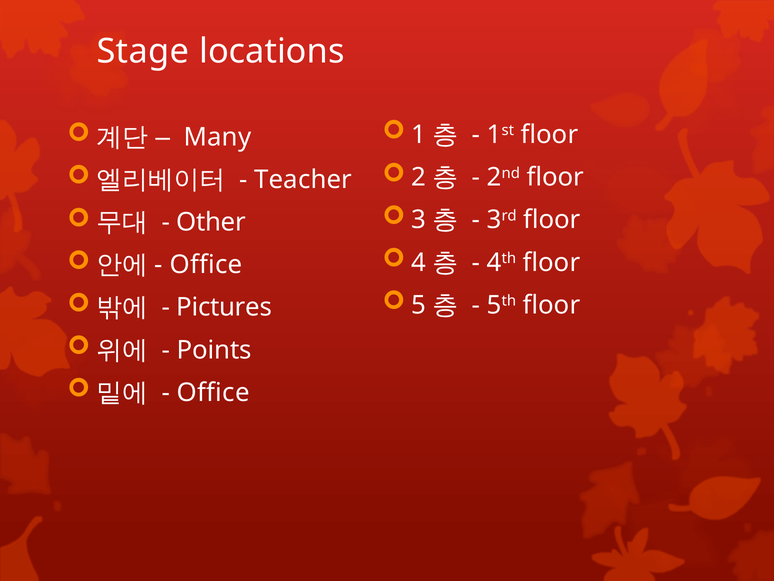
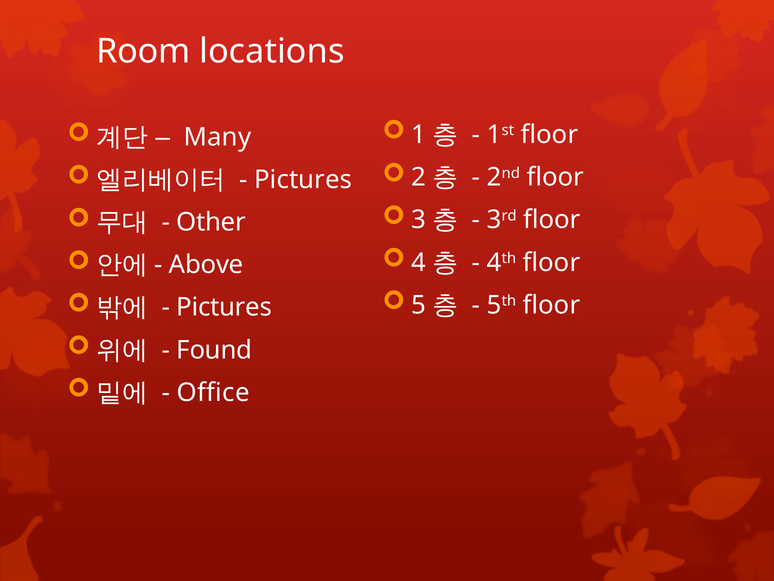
Stage: Stage -> Room (143, 51)
Teacher: Teacher -> Pictures (303, 179)
Office: Office -> Above (206, 265)
Points: Points -> Found (214, 350)
